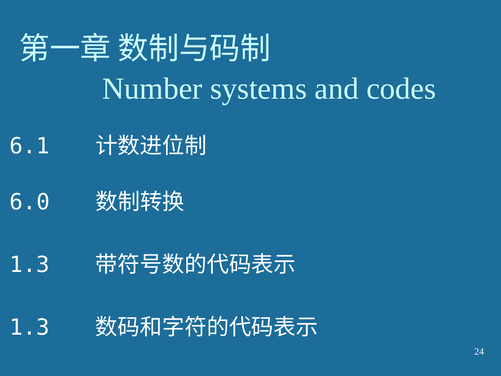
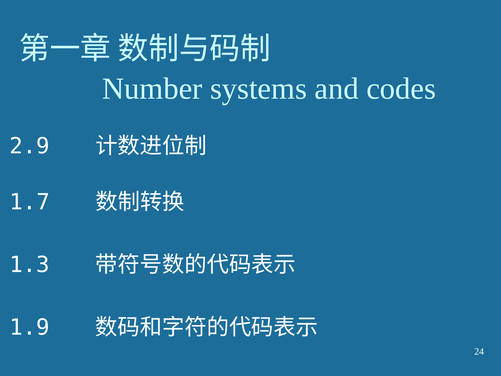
6.1: 6.1 -> 2.9 (30, 146)
6.0: 6.0 -> 1.7 (30, 202)
1.3: 1.3 -> 1.9 (30, 327)
